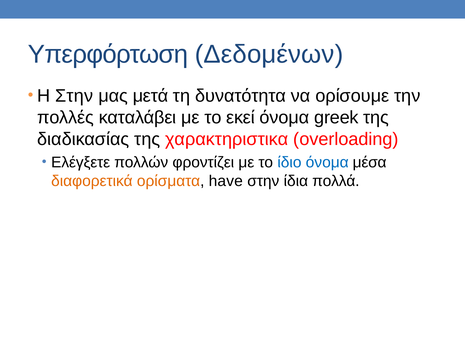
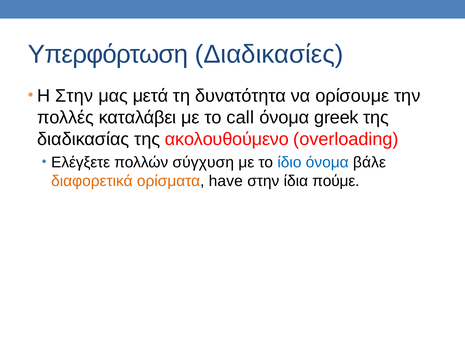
Δεδομένων: Δεδομένων -> Διαδικασίες (269, 54)
εκεί: εκεί -> call (240, 117)
χαρακτηριστικα: χαρακτηριστικα -> ακολουθούμενο (227, 139)
φροντίζει: φροντίζει -> σύγχυση (203, 162)
μέσα: μέσα -> βάλε (369, 162)
πολλά: πολλά -> πούμε (336, 181)
